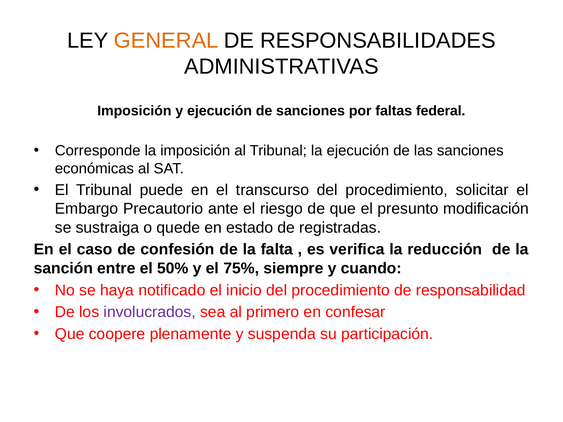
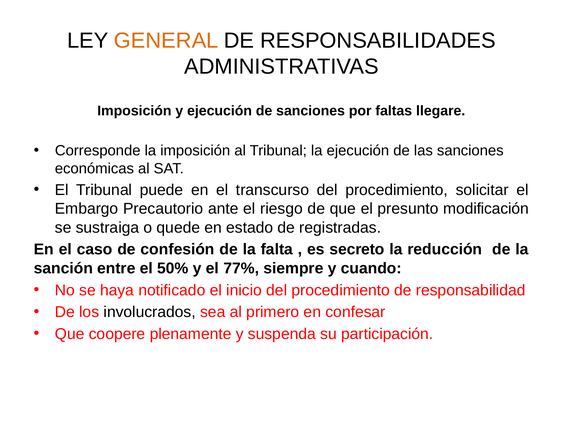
federal: federal -> llegare (441, 111)
verifica: verifica -> secreto (357, 250)
75%: 75% -> 77% (241, 268)
involucrados colour: purple -> black (150, 312)
